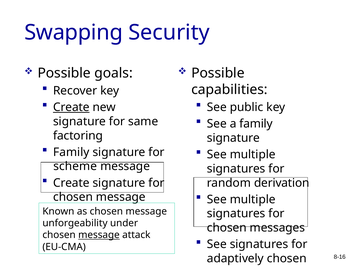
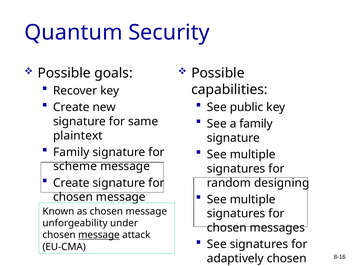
Swapping: Swapping -> Quantum (73, 33)
Create underline: present -> none (71, 107)
factoring: factoring -> plaintext (78, 136)
derivation: derivation -> designing (282, 183)
